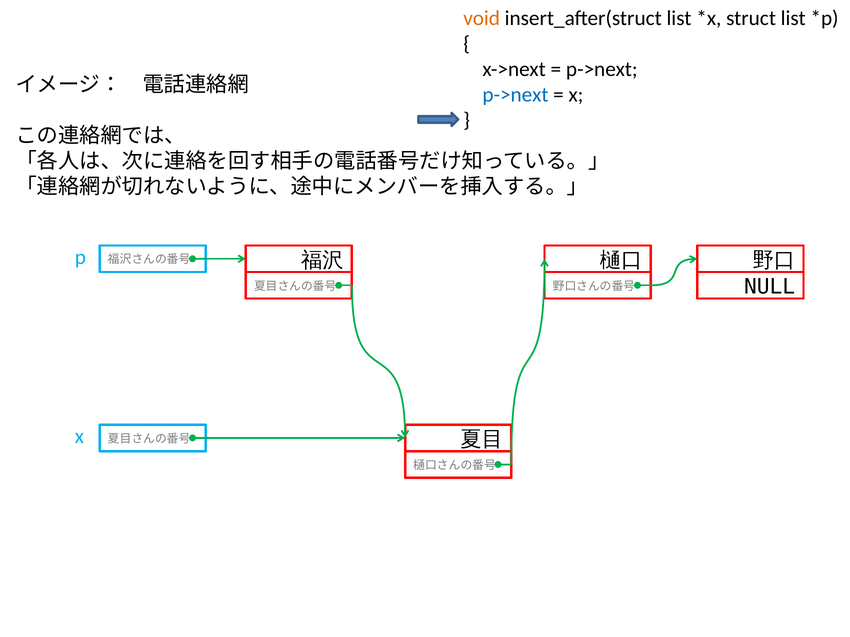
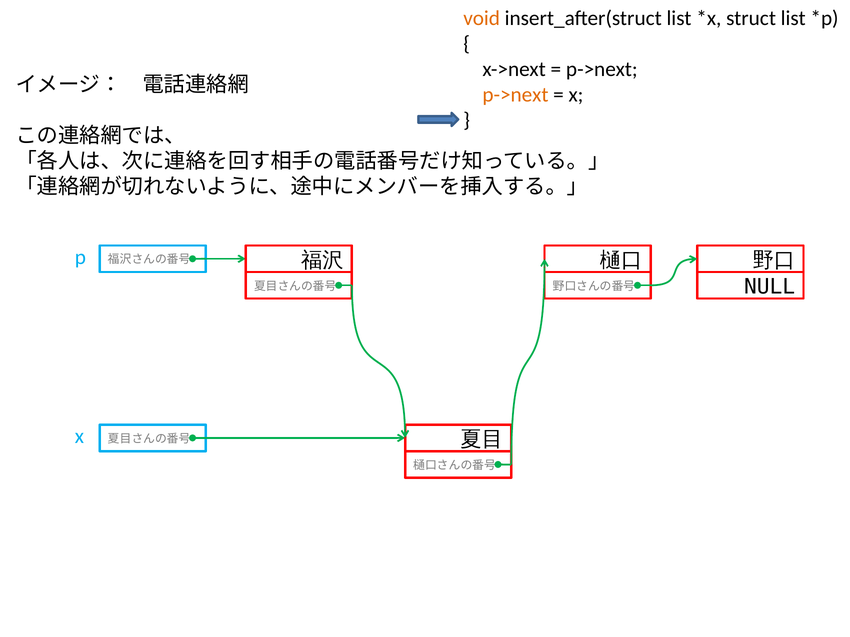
p->next colour: blue -> orange (515, 95)
